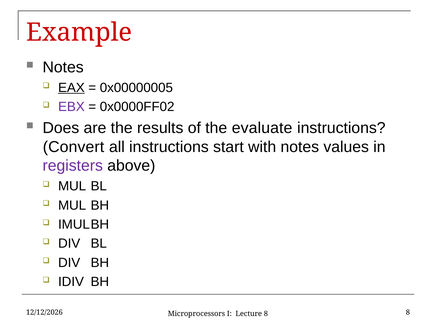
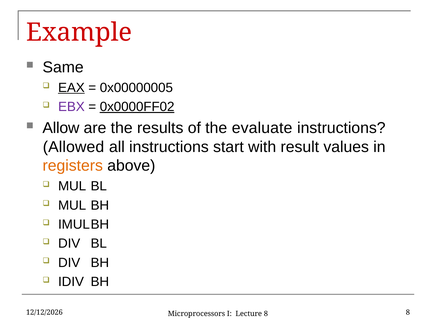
Notes: Notes -> Same (63, 67)
0x0000FF02 underline: none -> present (137, 107)
Does: Does -> Allow (61, 128)
Convert: Convert -> Allowed (73, 147)
with notes: notes -> result (300, 147)
registers colour: purple -> orange (73, 166)
